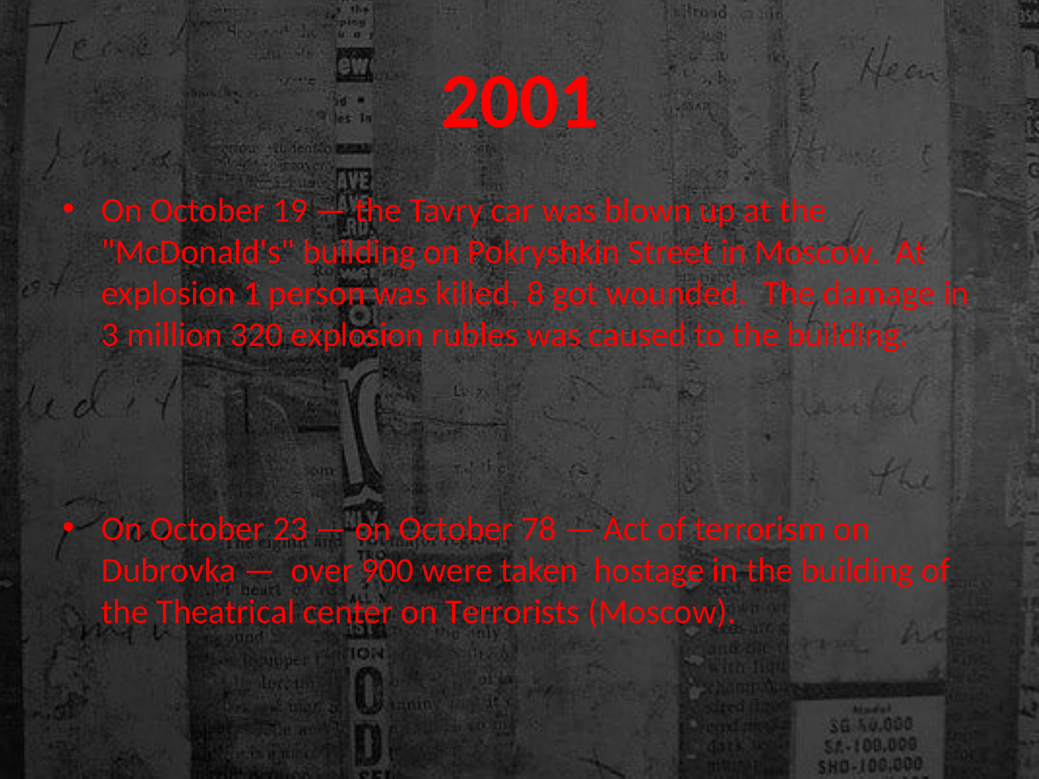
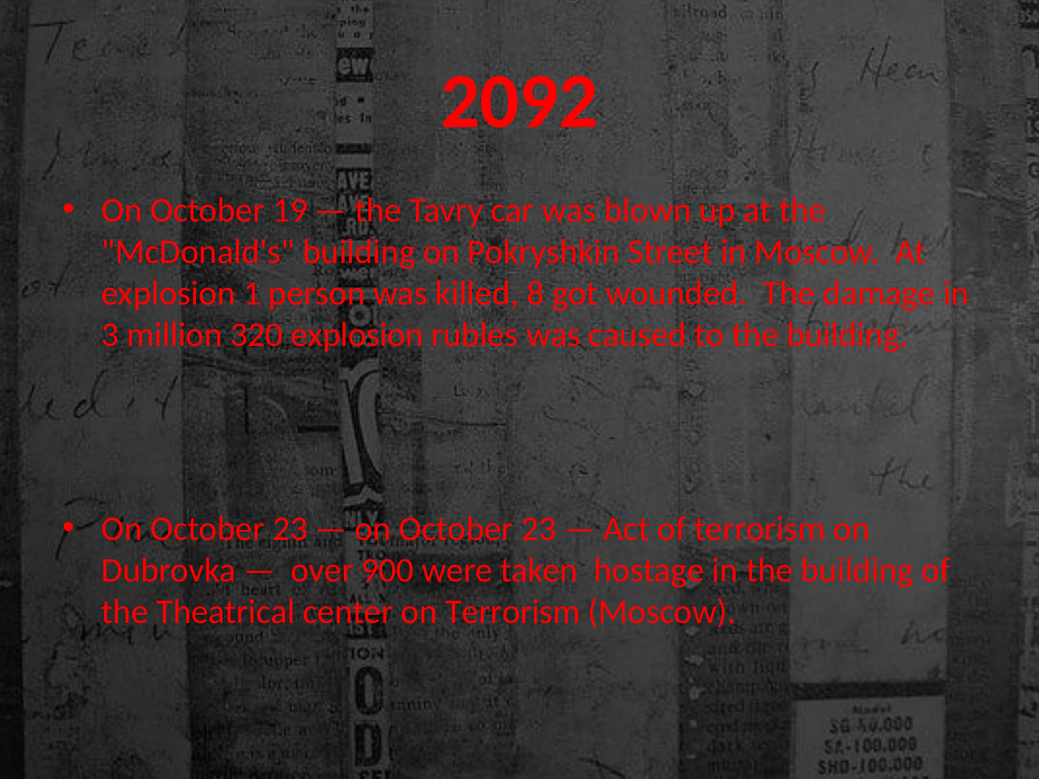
2001: 2001 -> 2092 (519, 102)
78: 78 -> 23 (539, 529)
on Terrorists: Terrorists -> Terrorism (513, 612)
